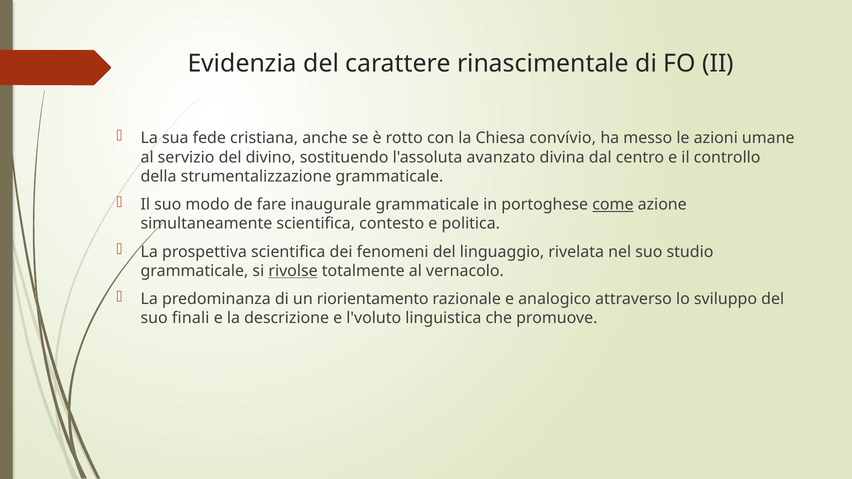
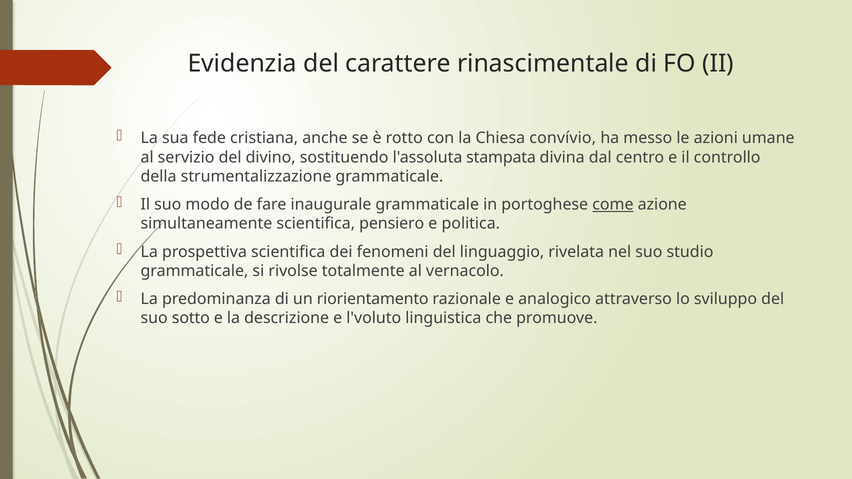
avanzato: avanzato -> stampata (501, 157)
contesto: contesto -> pensiero (392, 224)
rivolse underline: present -> none (293, 271)
finali: finali -> sotto (191, 318)
